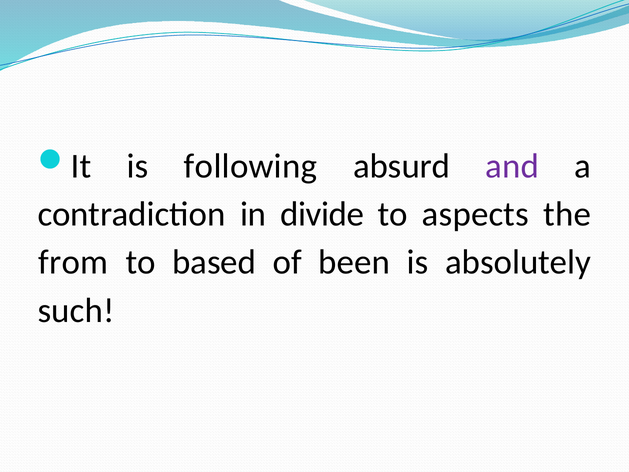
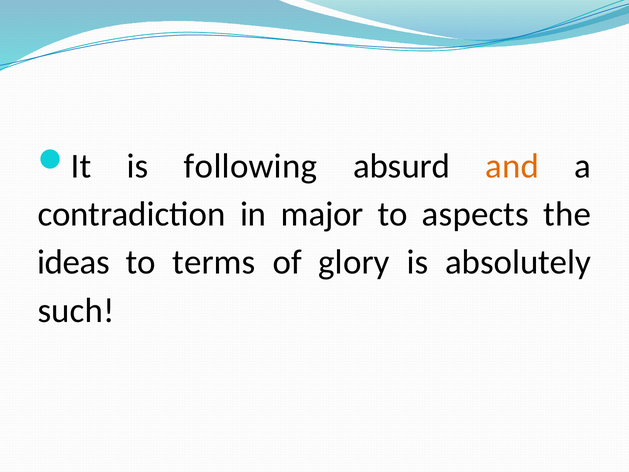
and colour: purple -> orange (512, 166)
divide: divide -> major (322, 214)
from: from -> ideas (73, 262)
based: based -> terms (214, 262)
been: been -> glory (354, 262)
